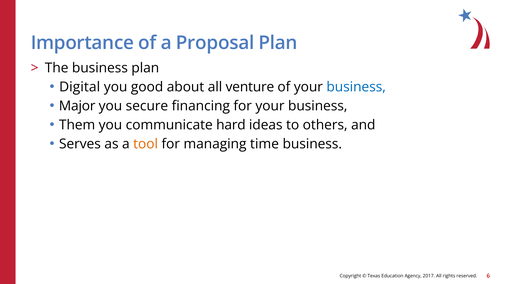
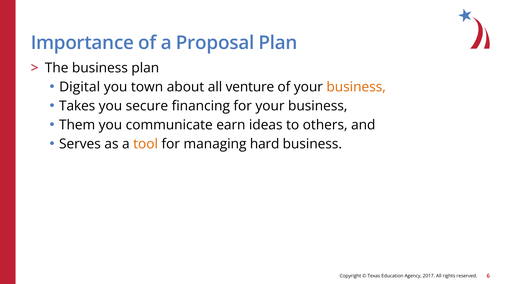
good: good -> town (147, 87)
business colour: blue -> orange (356, 87)
Major: Major -> Takes (77, 106)
hard: hard -> earn (231, 125)
time: time -> hard (265, 144)
